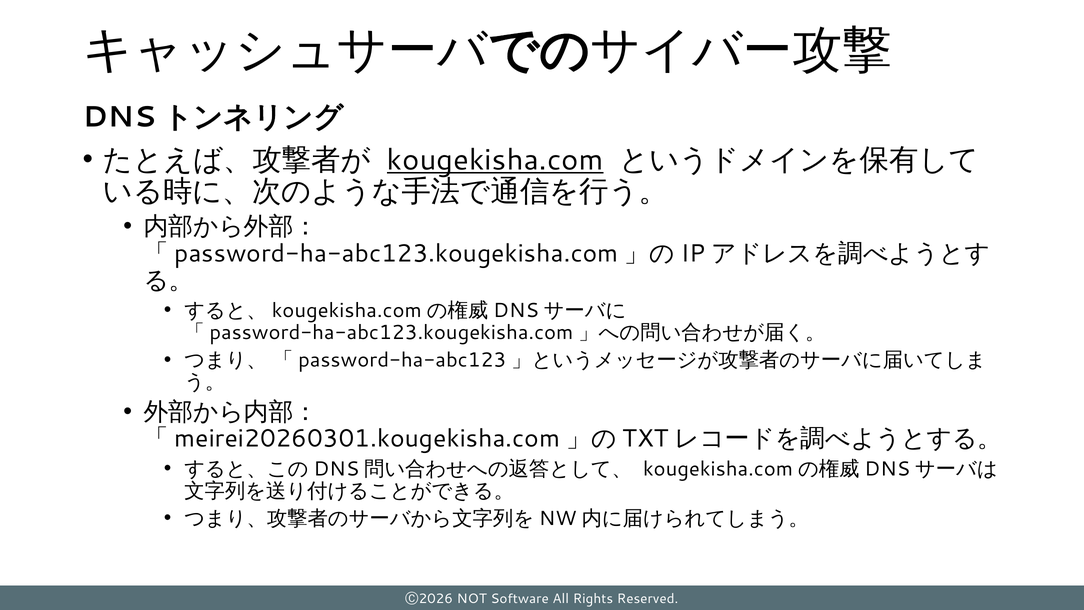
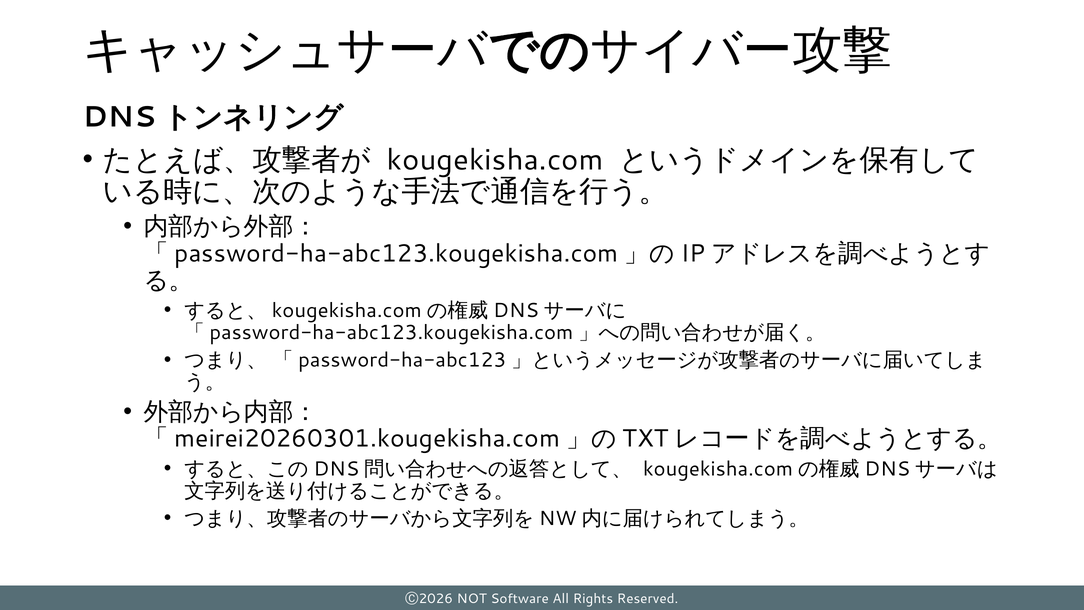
kougekisha.com underline: present -> none (495, 160)
